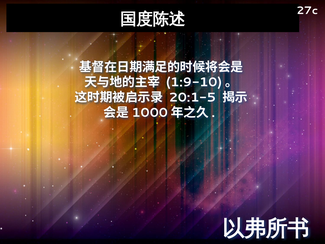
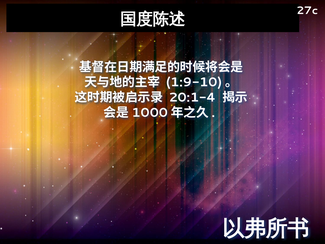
20:1-5: 20:1-5 -> 20:1-4 (192, 97)
